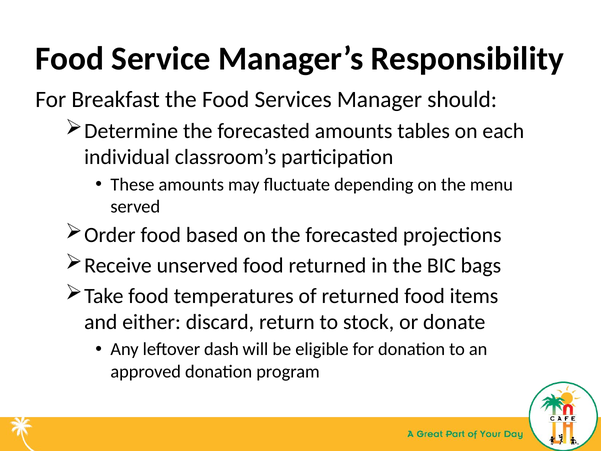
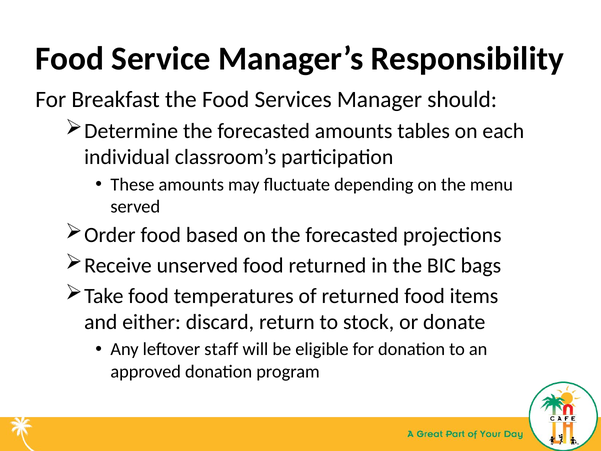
dash: dash -> staff (221, 349)
